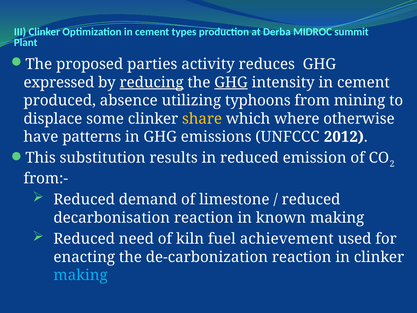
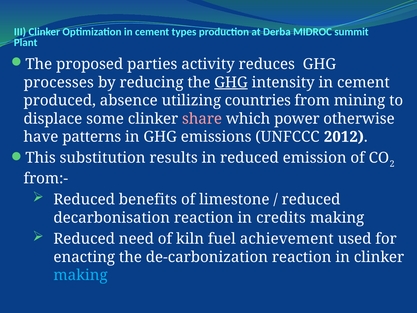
expressed: expressed -> processes (59, 82)
reducing underline: present -> none (152, 82)
typhoons: typhoons -> countries (258, 101)
share colour: yellow -> pink (202, 119)
where: where -> power (297, 119)
demand: demand -> benefits (148, 200)
known: known -> credits (281, 218)
